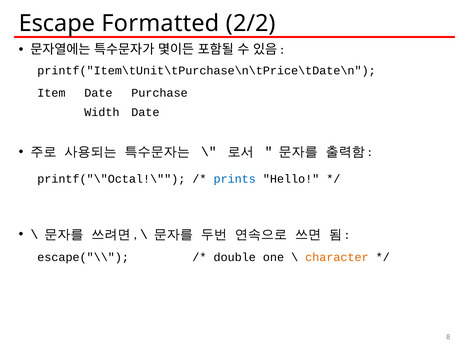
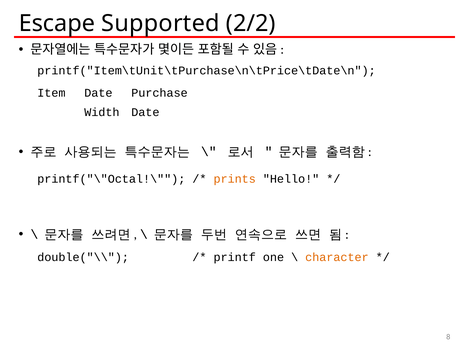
Formatted: Formatted -> Supported (160, 23)
prints colour: blue -> orange (235, 179)
escape("\\: escape("\\ -> double("\\ (83, 257)
double: double -> printf (235, 257)
